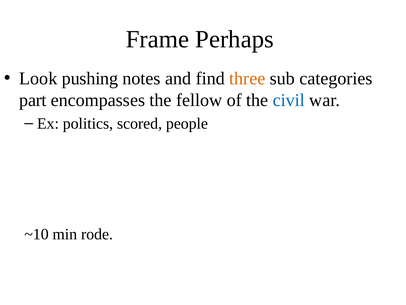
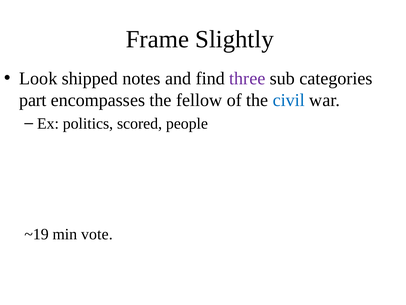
Perhaps: Perhaps -> Slightly (235, 39)
pushing: pushing -> shipped (90, 78)
three colour: orange -> purple (247, 78)
~10: ~10 -> ~19 (37, 234)
rode: rode -> vote (97, 234)
